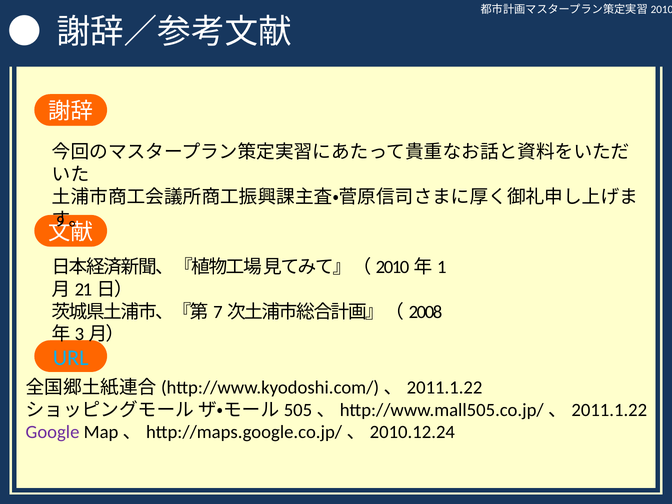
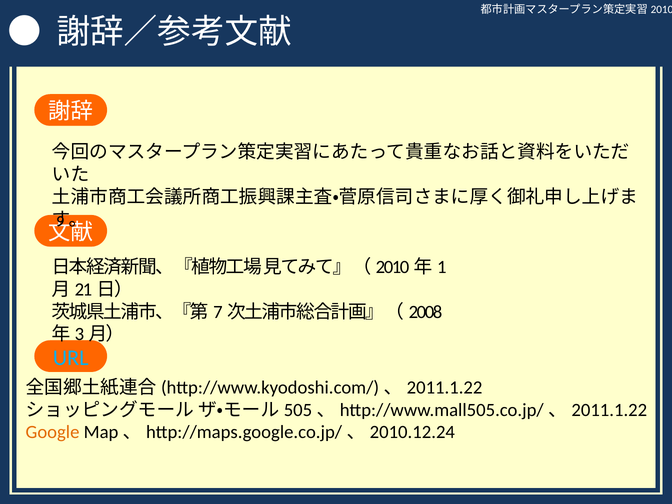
Google colour: purple -> orange (53, 432)
